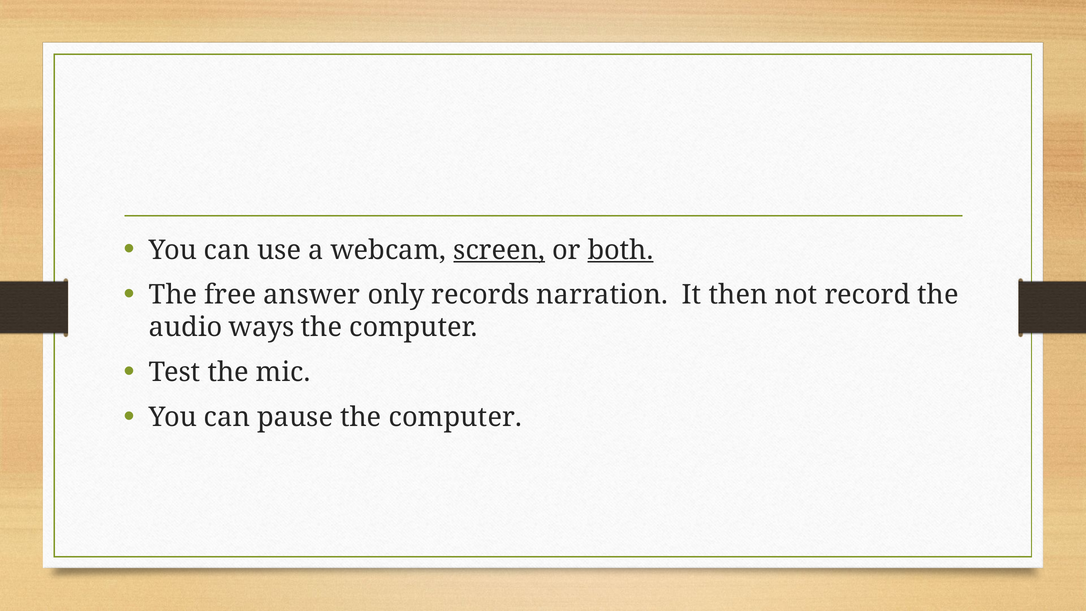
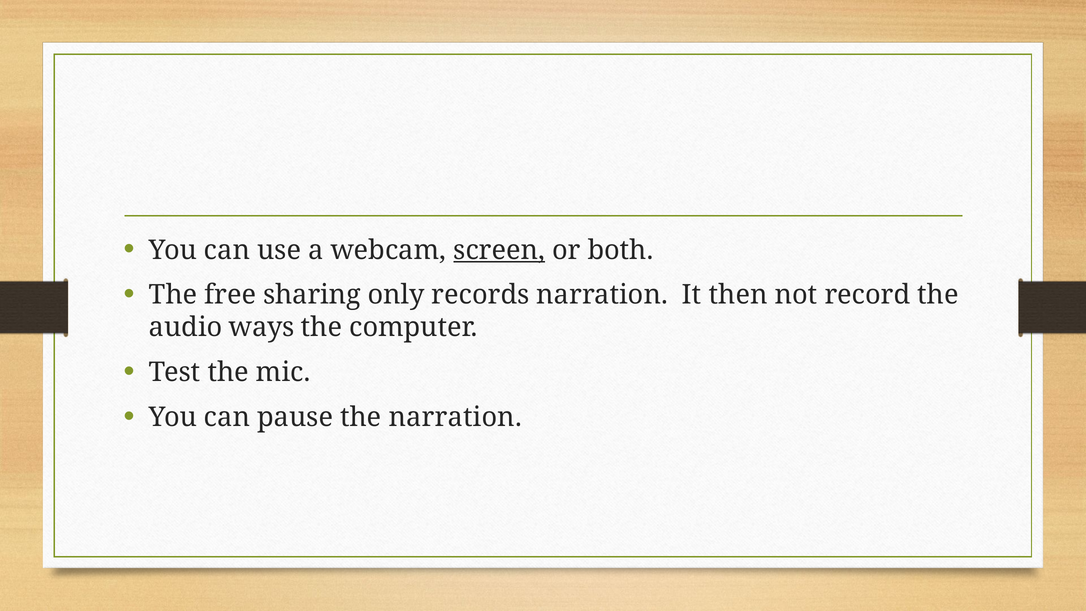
both underline: present -> none (621, 250)
answer: answer -> sharing (312, 295)
pause the computer: computer -> narration (455, 417)
